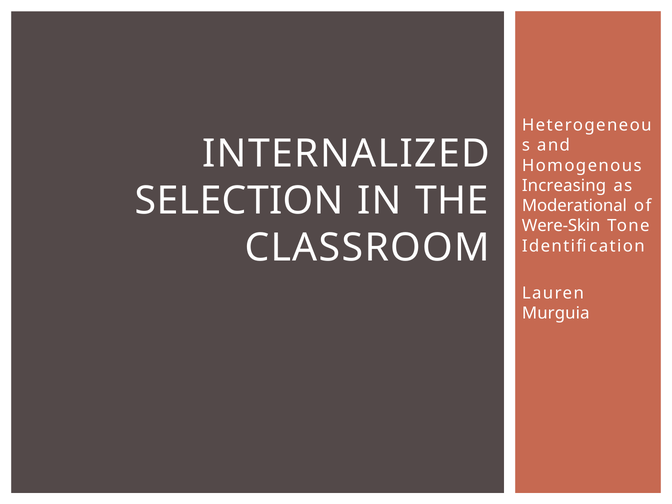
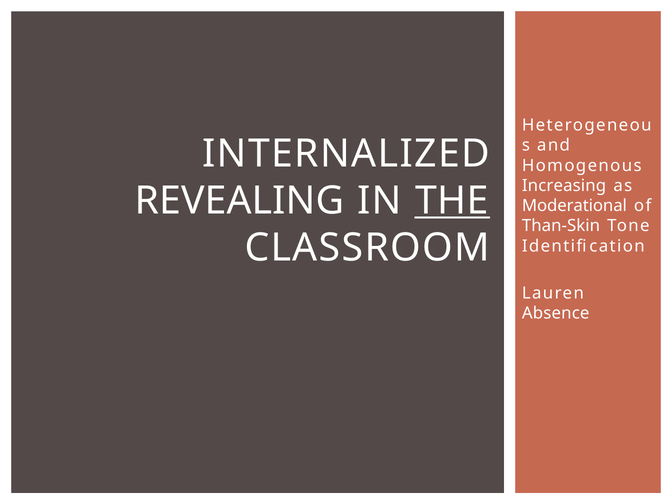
SELECTION: SELECTION -> REVEALING (239, 201)
THE underline: none -> present (452, 201)
Were-Skin: Were-Skin -> Than-Skin (561, 226)
Murguia: Murguia -> Absence (556, 313)
